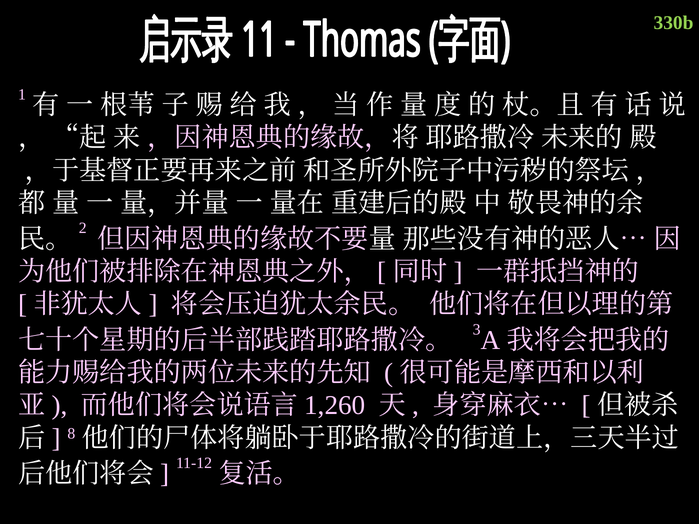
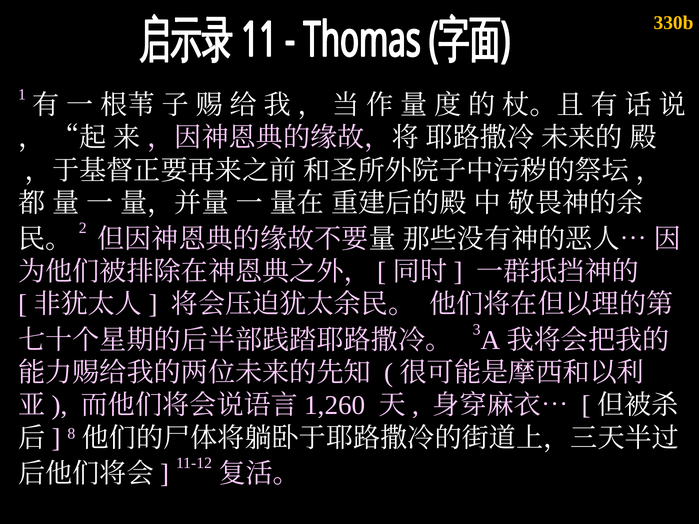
330b colour: light green -> yellow (674, 23)
